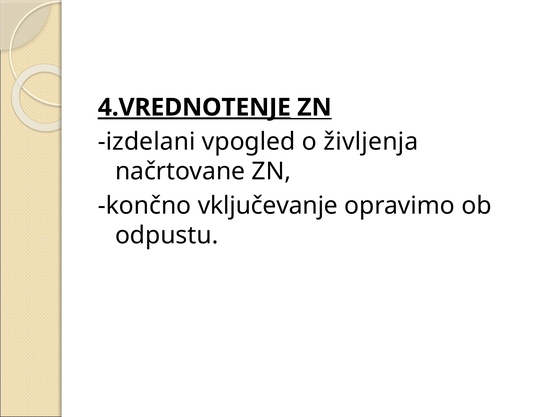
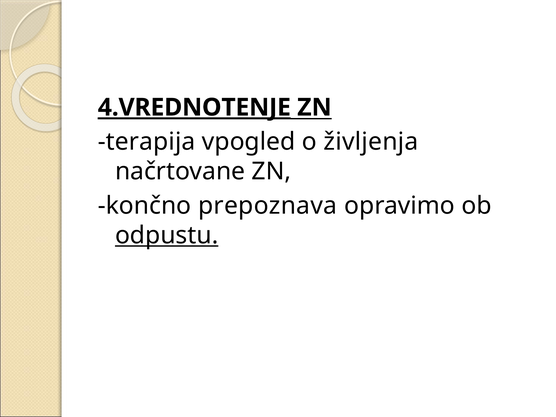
izdelani: izdelani -> terapija (147, 142)
vključevanje: vključevanje -> prepoznava (268, 206)
odpustu underline: none -> present (167, 235)
